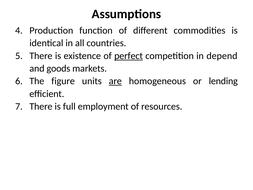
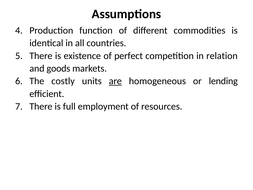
perfect underline: present -> none (129, 56)
depend: depend -> relation (222, 56)
figure: figure -> costly (63, 81)
